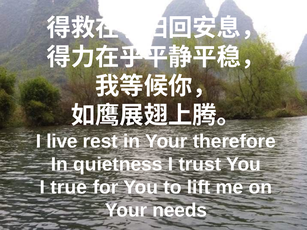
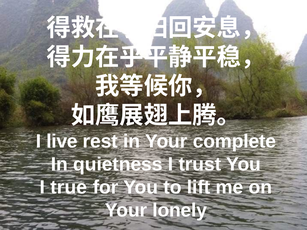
therefore: therefore -> complete (234, 141)
needs: needs -> lonely (180, 211)
